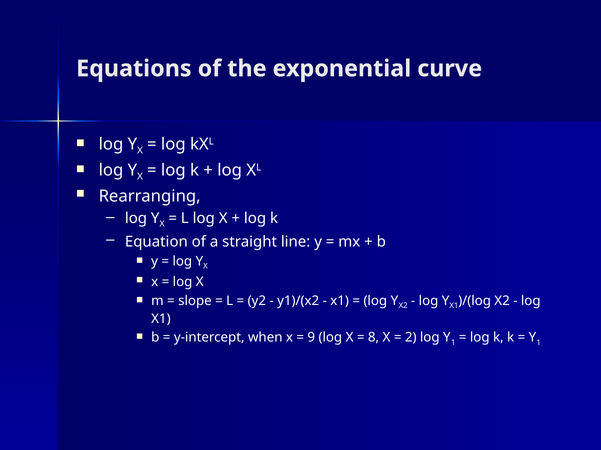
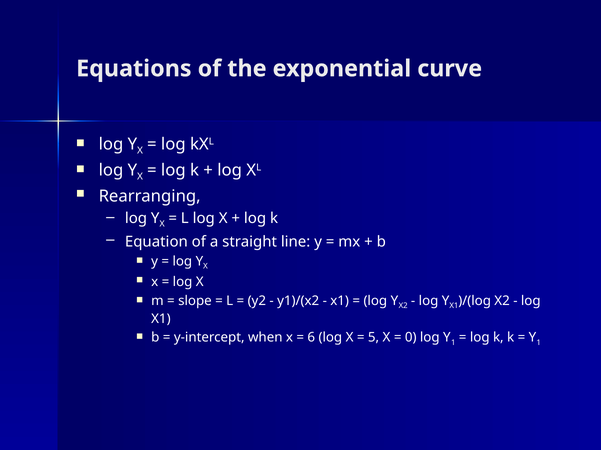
9: 9 -> 6 (311, 338)
8: 8 -> 5 (374, 338)
2: 2 -> 0 (411, 338)
